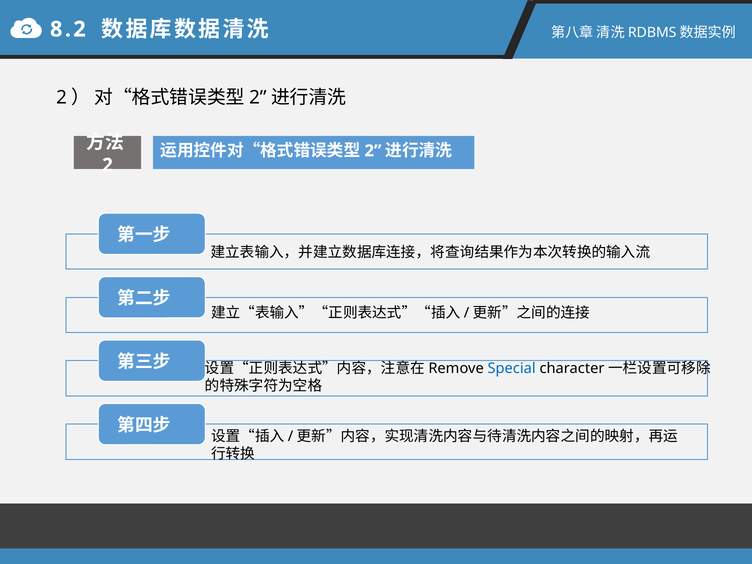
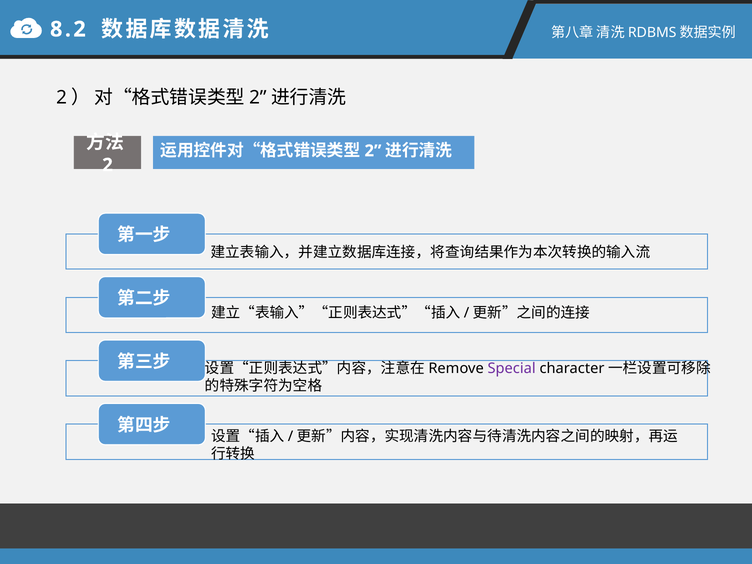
Special colour: blue -> purple (512, 369)
